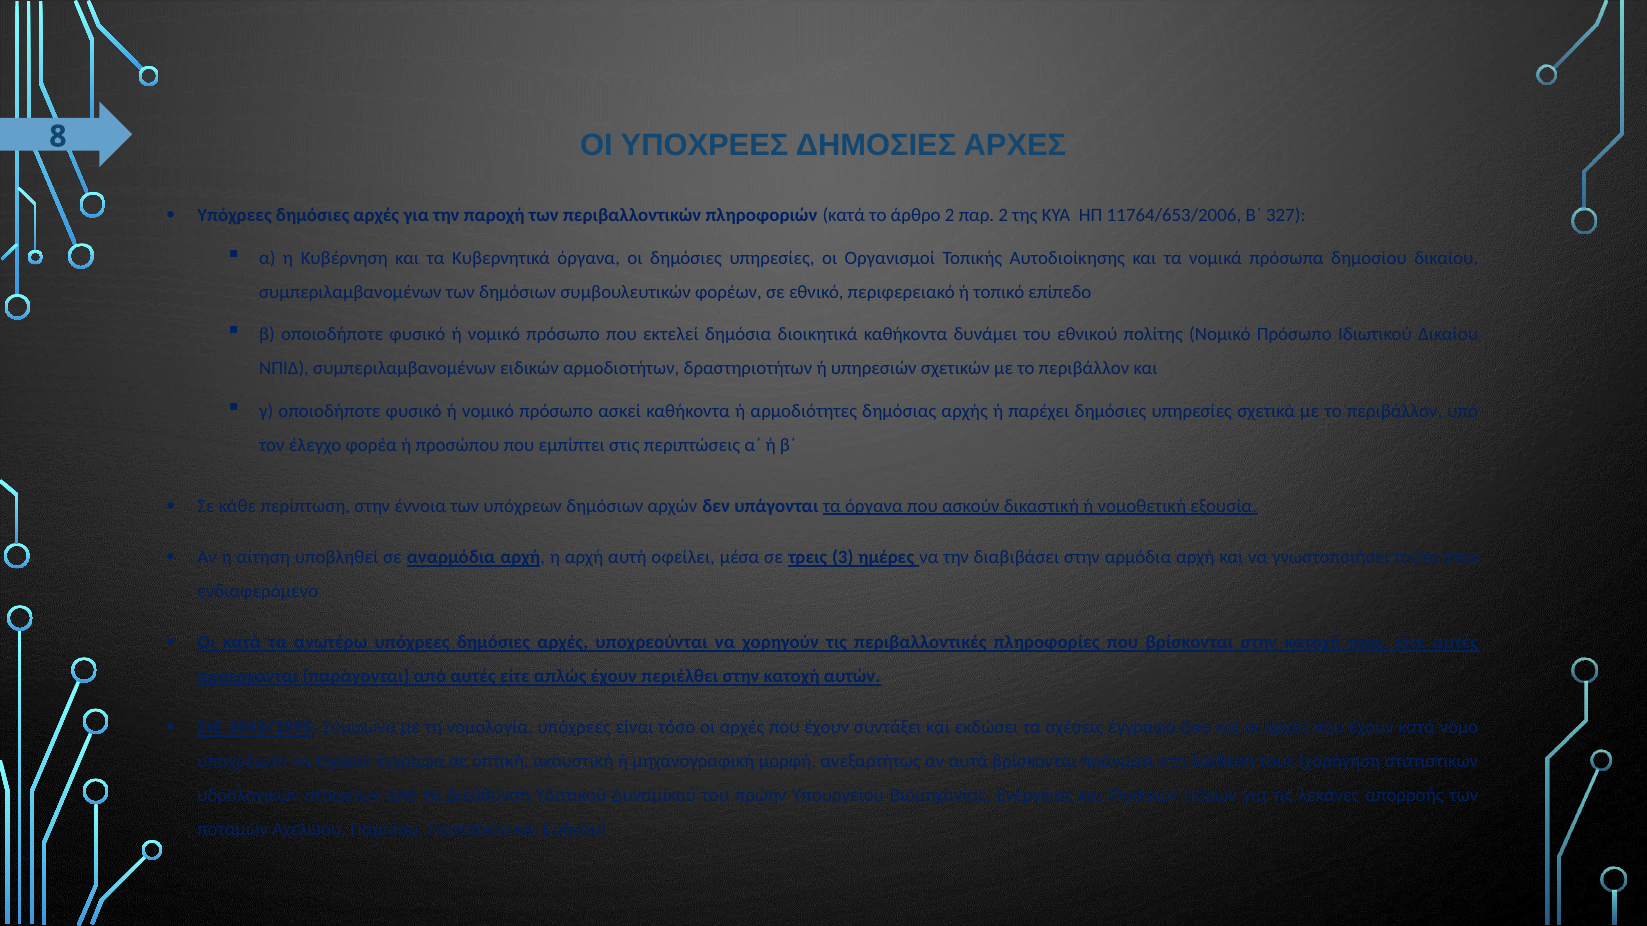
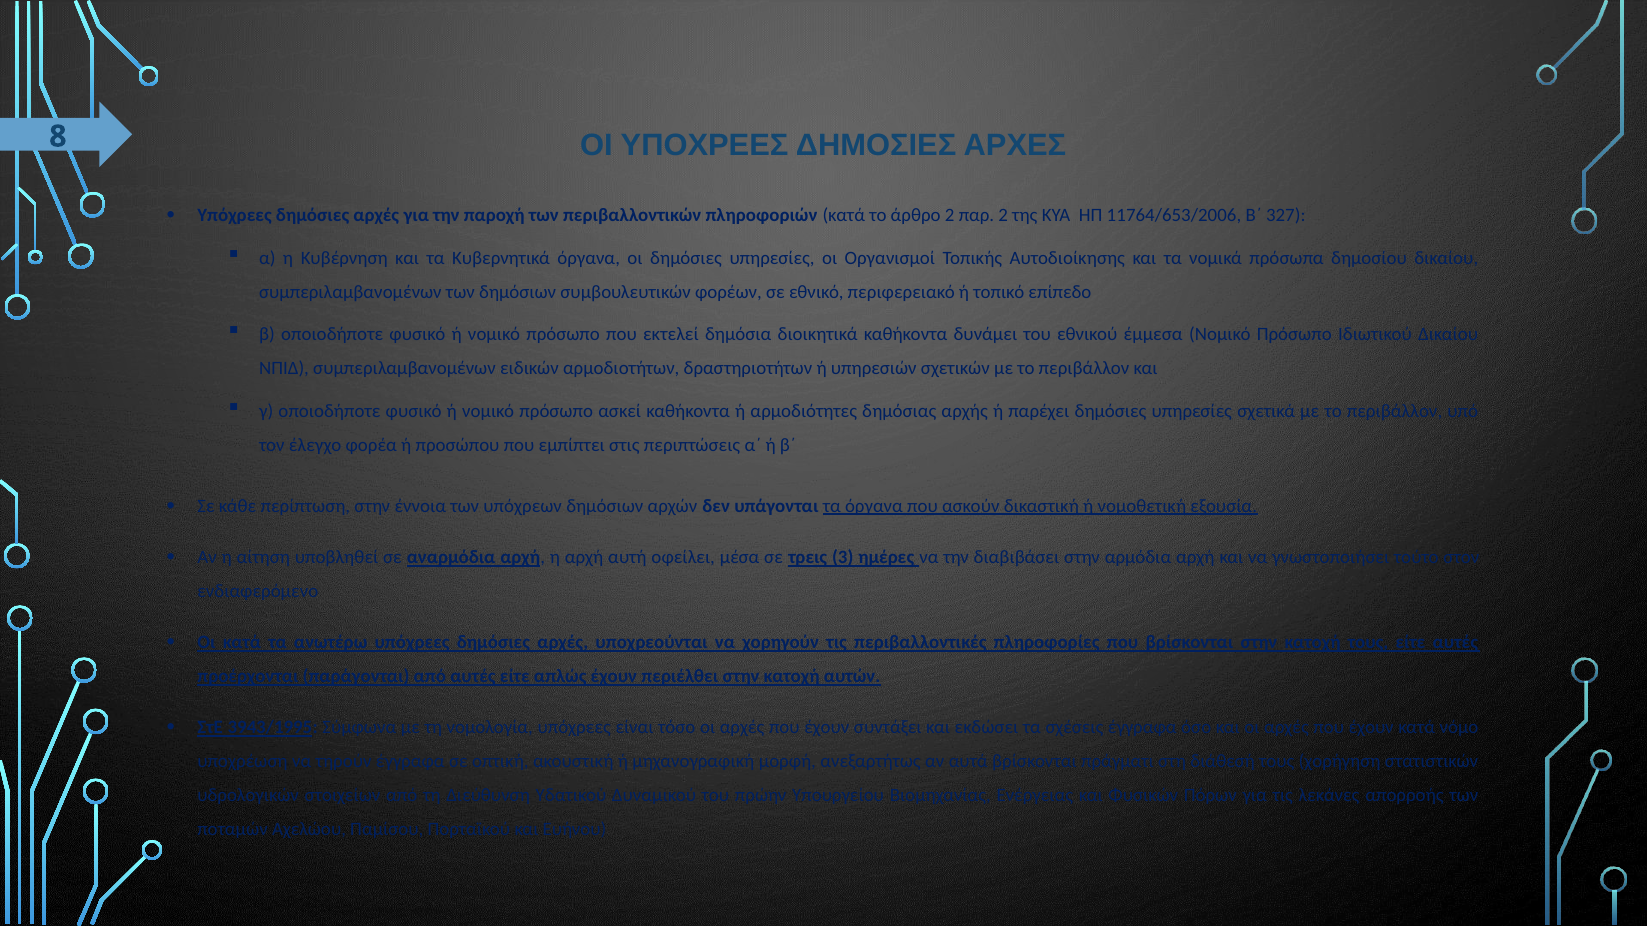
πολίτης: πολίτης -> έμμεσα (1153, 335)
